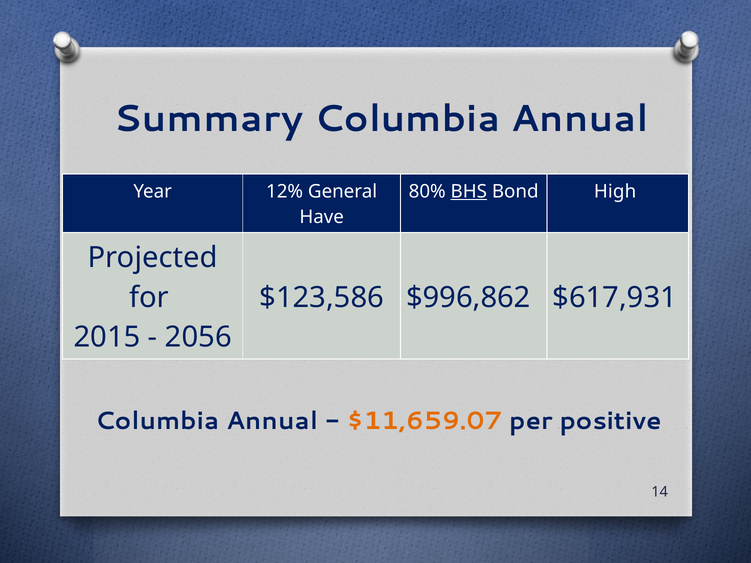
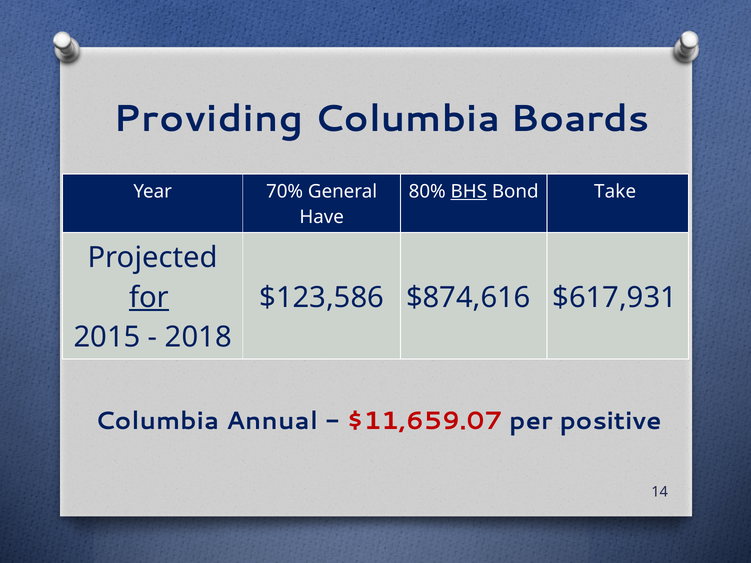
Summary: Summary -> Providing (208, 119)
Annual: Annual -> Boards (580, 119)
12%: 12% -> 70% (285, 192)
High: High -> Take (615, 192)
for underline: none -> present (149, 298)
$996,862: $996,862 -> $874,616 (468, 298)
2056: 2056 -> 2018 (198, 337)
$11,659.07 colour: orange -> red (425, 421)
